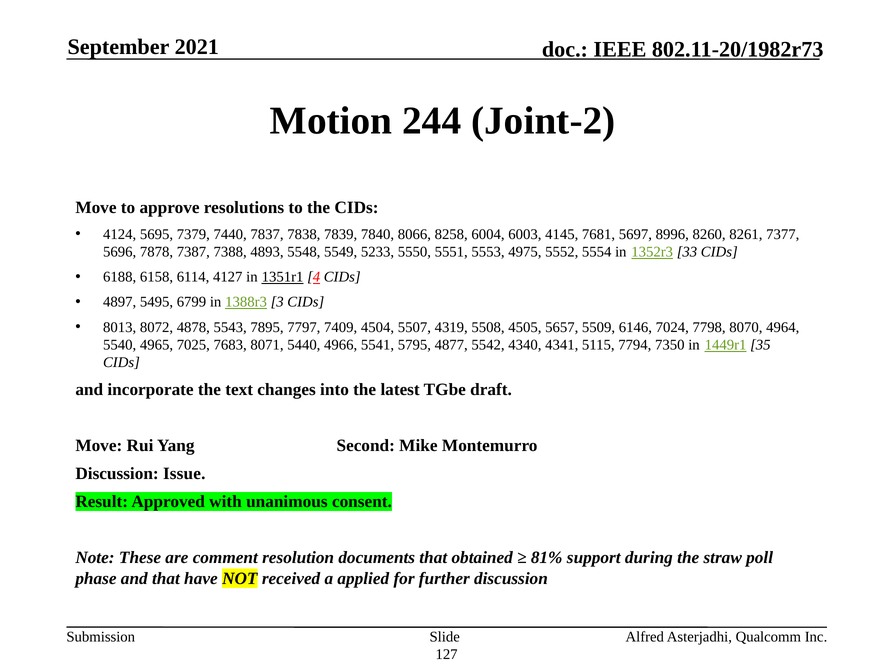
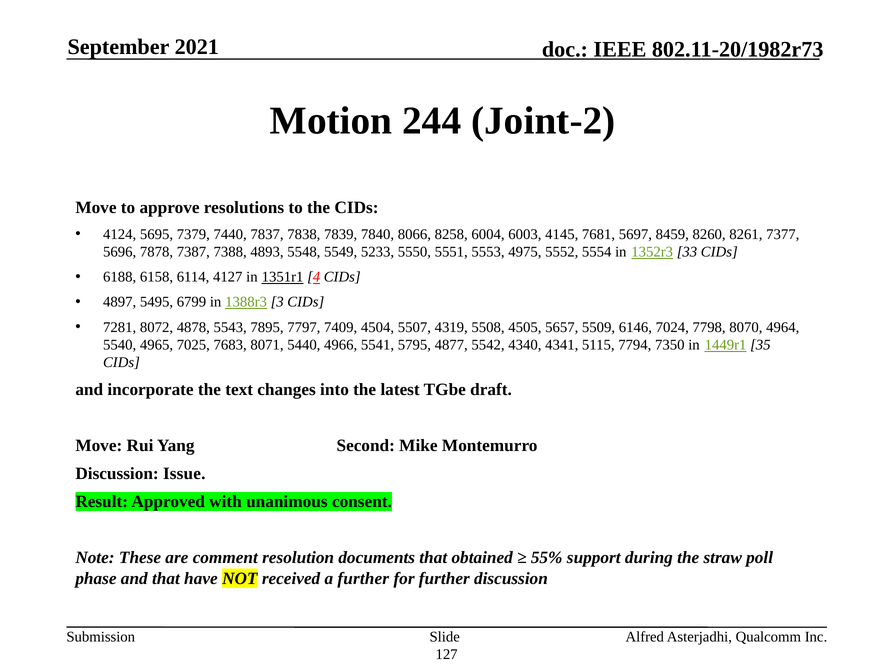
8996: 8996 -> 8459 (672, 234)
8013: 8013 -> 7281 (120, 327)
81%: 81% -> 55% (547, 558)
a applied: applied -> further (363, 579)
